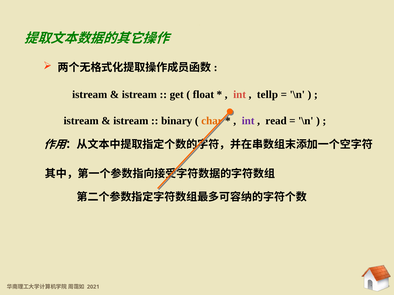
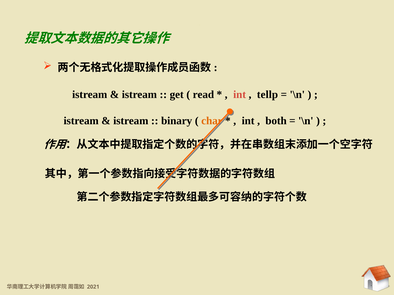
float: float -> read (203, 95)
int colour: purple -> black (248, 121)
read: read -> both (276, 121)
